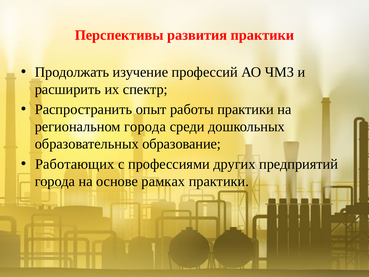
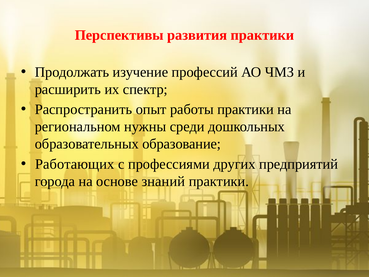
региональном города: города -> нужны (145, 127)
рамках: рамках -> знаний (163, 181)
